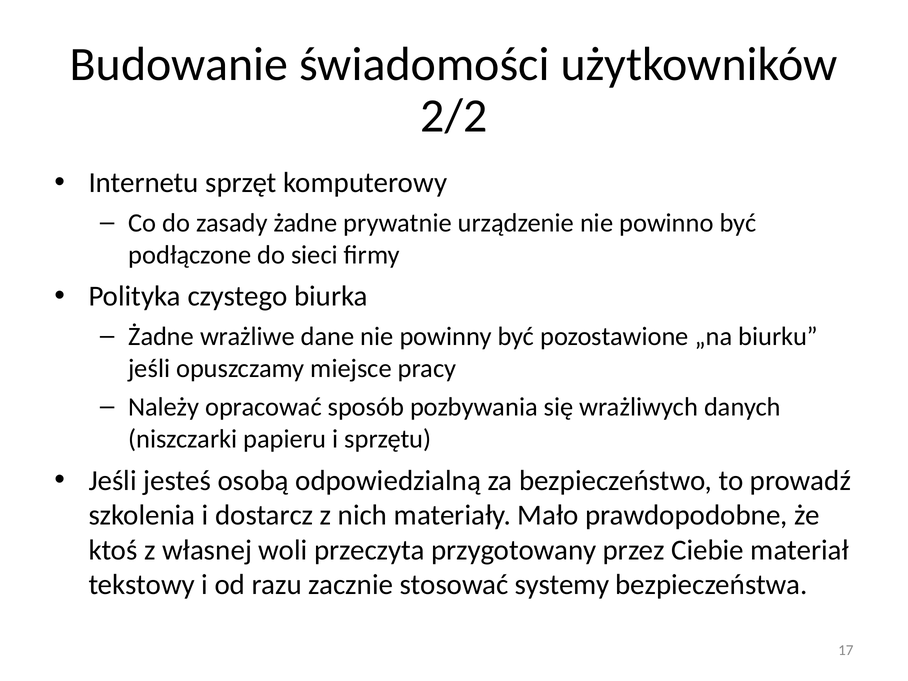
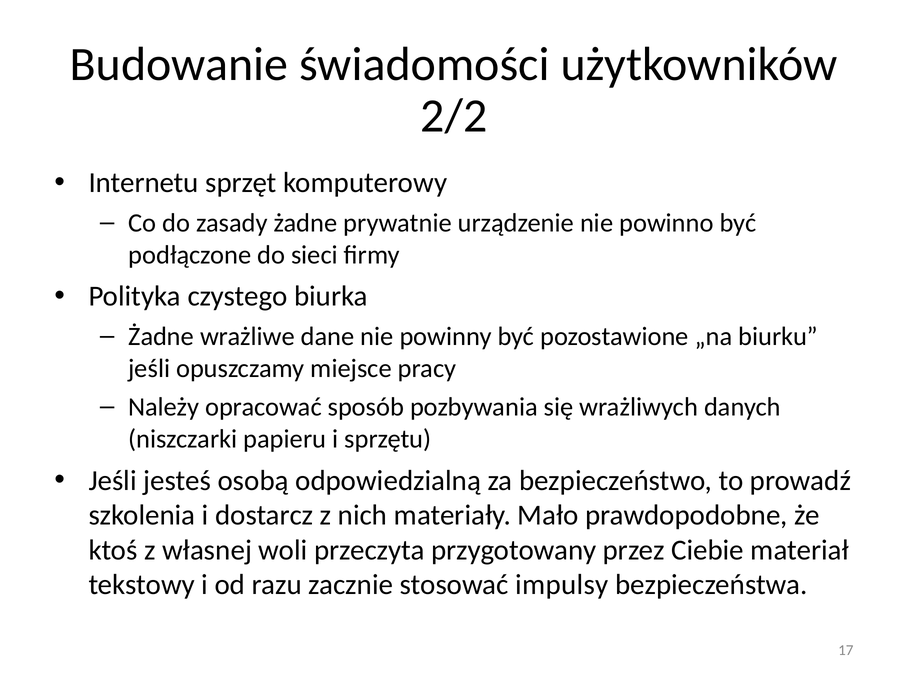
systemy: systemy -> impulsy (562, 585)
